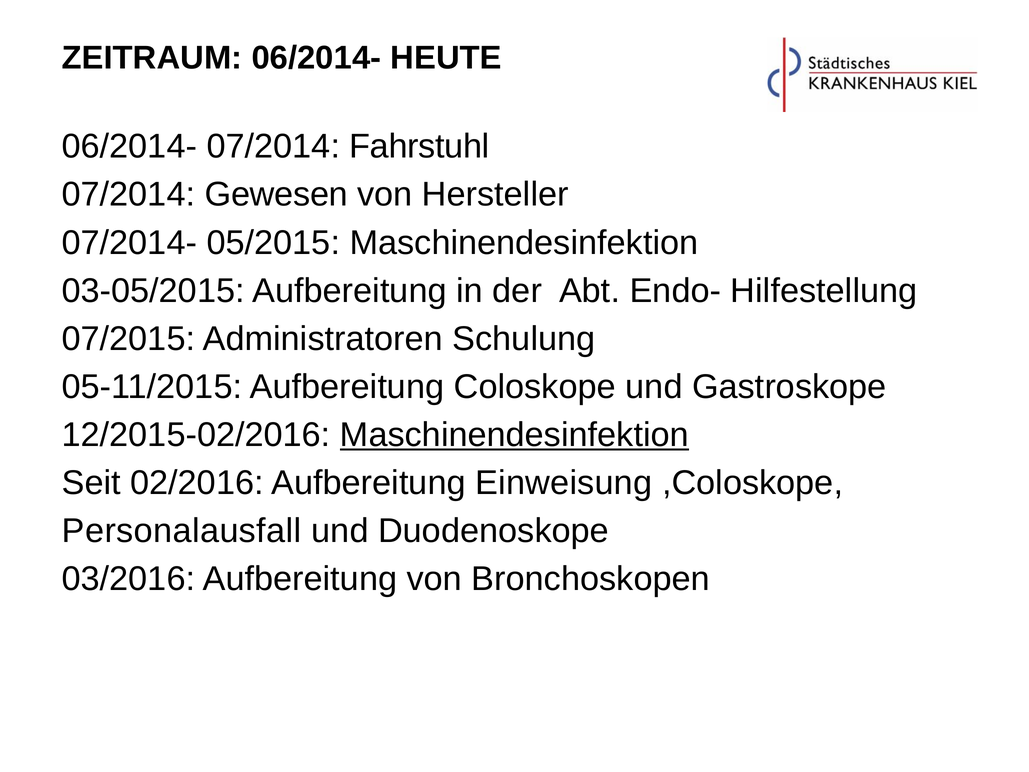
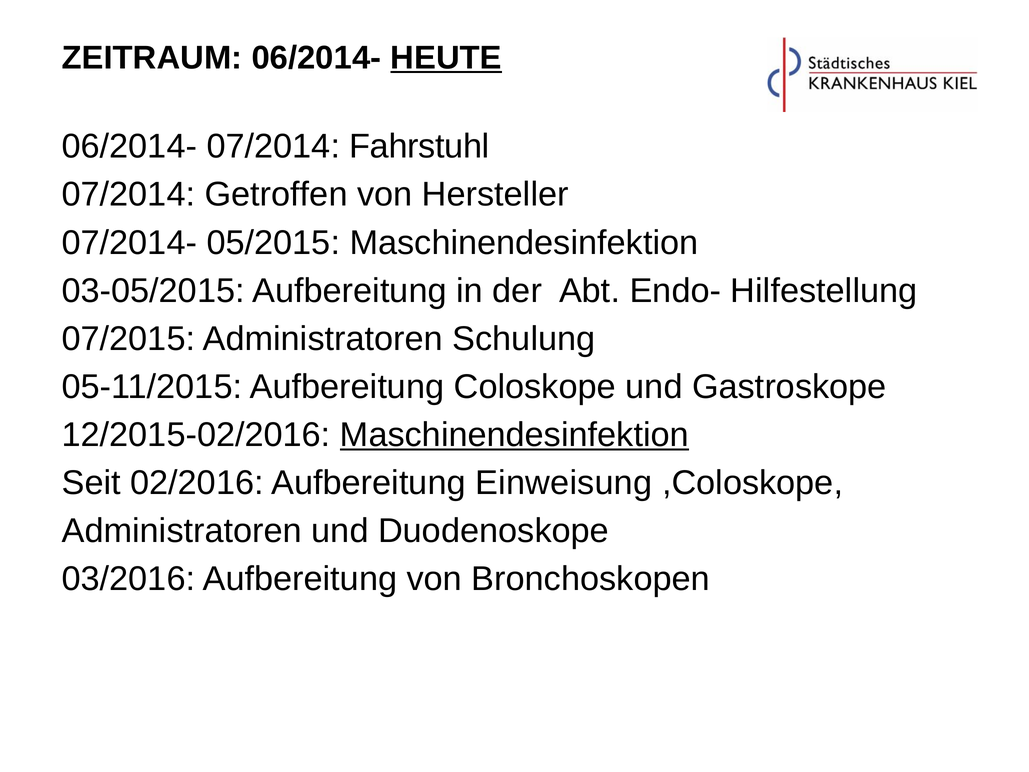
HEUTE underline: none -> present (446, 58)
Gewesen: Gewesen -> Getroffen (276, 195)
Personalausfall: Personalausfall -> Administratoren (182, 531)
